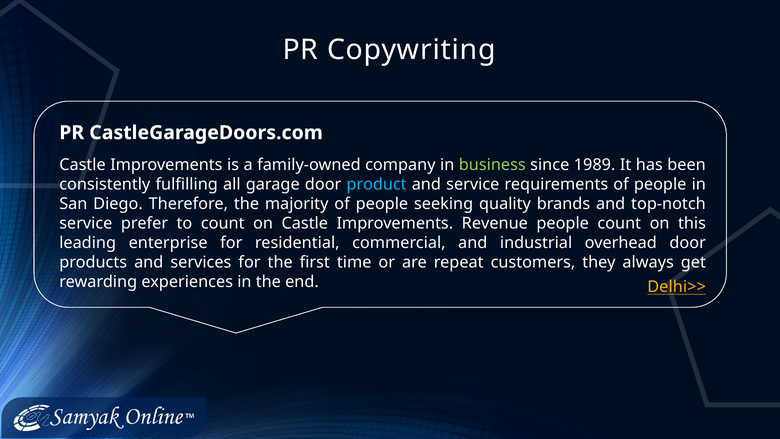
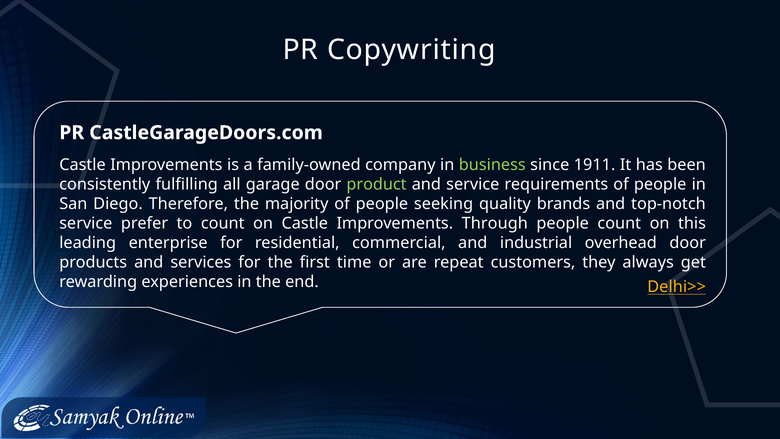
1989: 1989 -> 1911 (595, 165)
product colour: light blue -> light green (377, 184)
Revenue: Revenue -> Through (495, 223)
